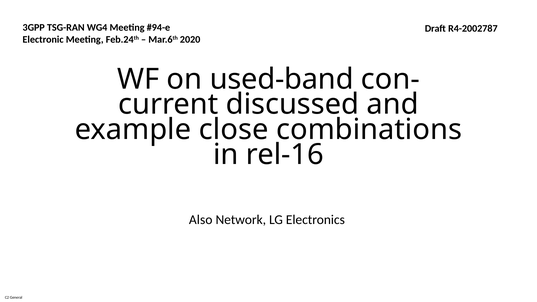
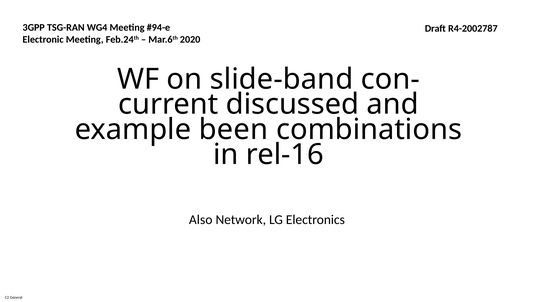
used-band: used-band -> slide-band (282, 79)
close: close -> been (234, 130)
